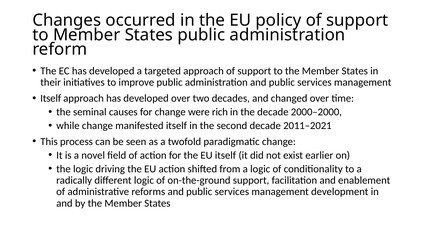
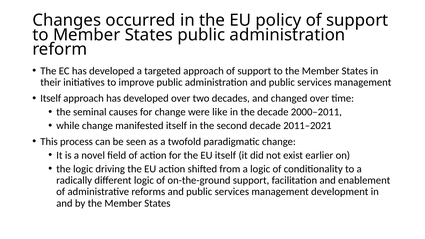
rich: rich -> like (220, 112)
2000–2000: 2000–2000 -> 2000–2011 (316, 112)
